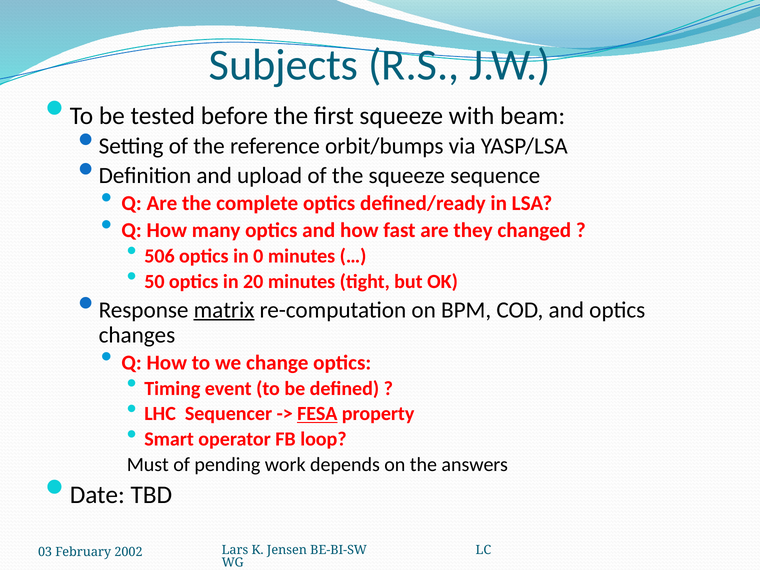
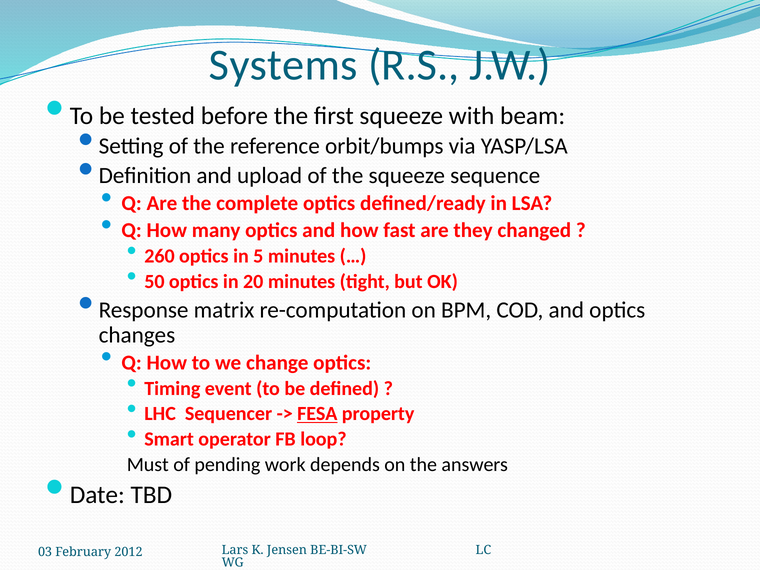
Subjects: Subjects -> Systems (283, 65)
506: 506 -> 260 (159, 256)
0: 0 -> 5 (258, 256)
matrix underline: present -> none (224, 310)
2002: 2002 -> 2012 (129, 552)
